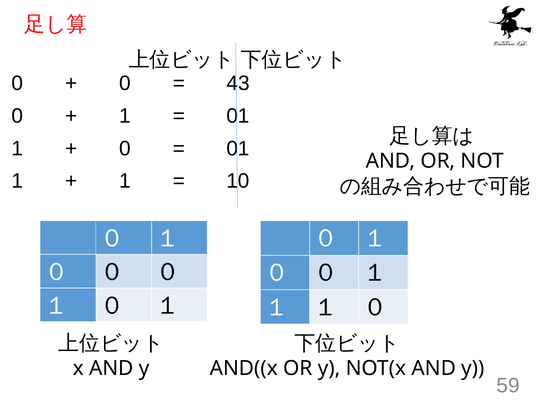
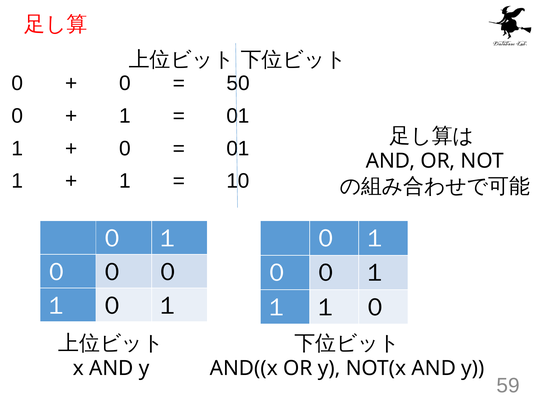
43: 43 -> 50 (238, 83)
